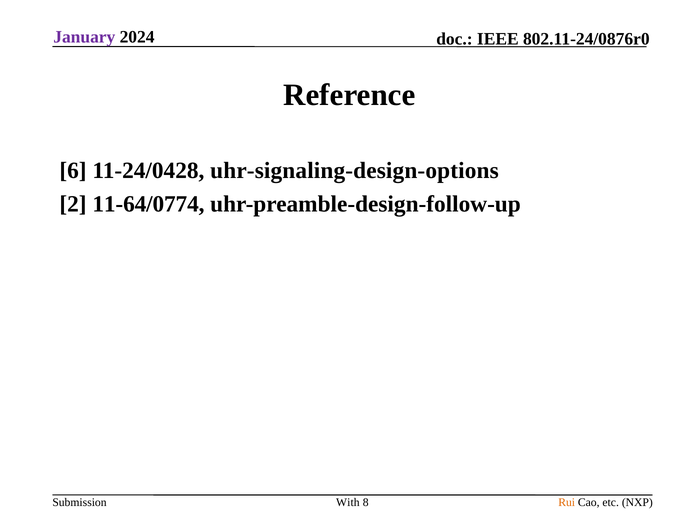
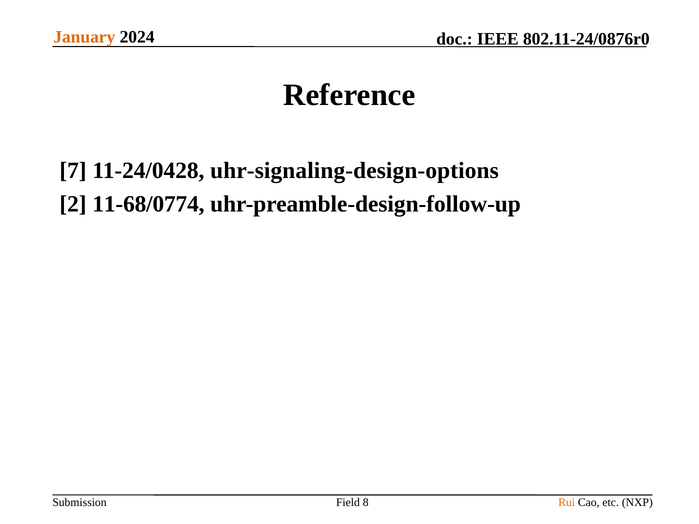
January colour: purple -> orange (84, 37)
6: 6 -> 7 (73, 171)
11-64/0774: 11-64/0774 -> 11-68/0774 (148, 204)
With: With -> Field (348, 503)
